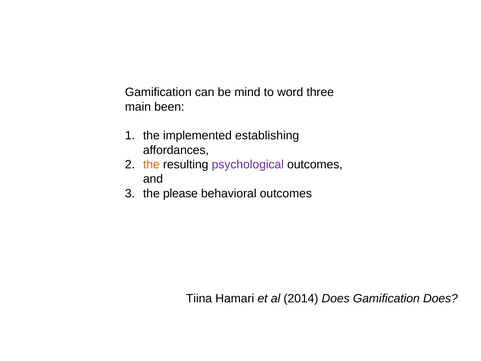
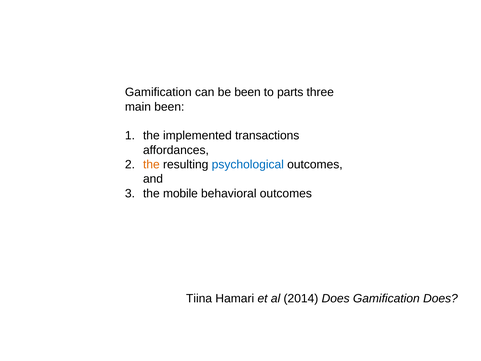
be mind: mind -> been (248, 92)
word: word -> parts (290, 92)
establishing: establishing -> transactions (267, 136)
psychological colour: purple -> blue (248, 164)
please: please -> mobile (180, 193)
